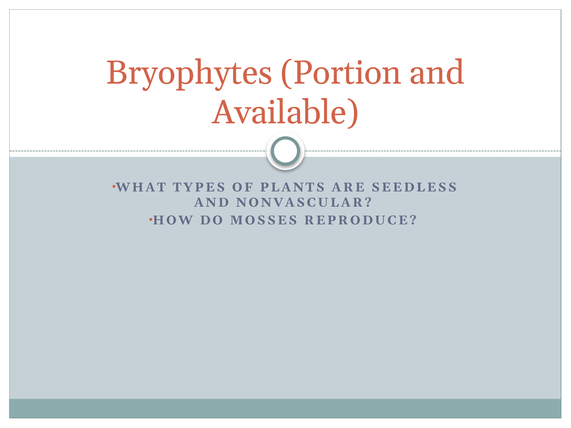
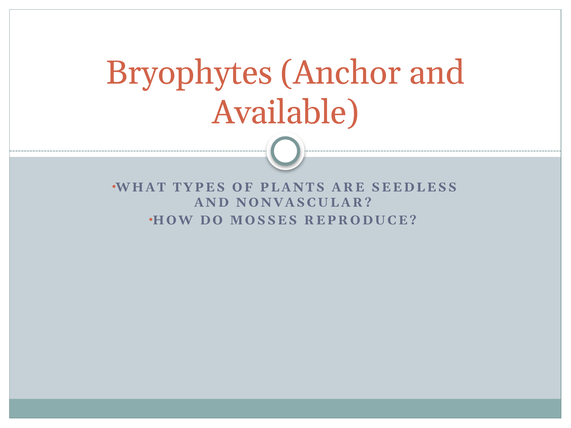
Portion: Portion -> Anchor (341, 73)
